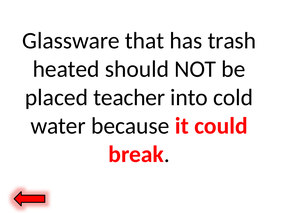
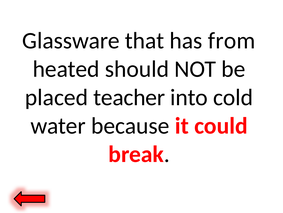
trash: trash -> from (232, 41)
